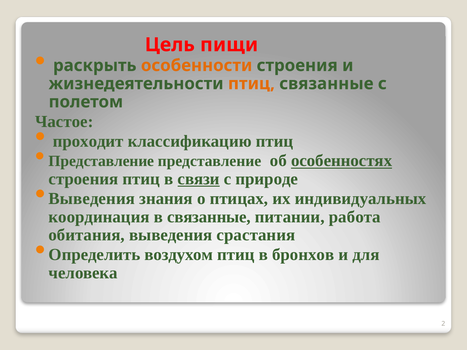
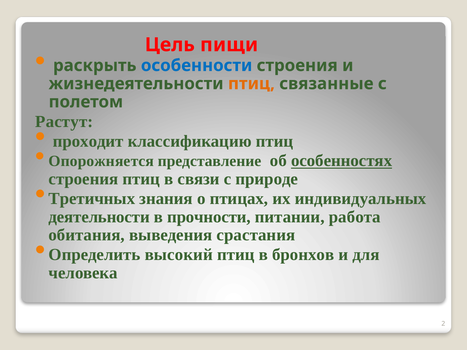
особенности colour: orange -> blue (197, 66)
Частое: Частое -> Растут (64, 122)
Представление: Представление -> Опорожняется (101, 161)
связи underline: present -> none (199, 179)
Выведения: Выведения -> Третичных (92, 199)
координация: координация -> деятельности (99, 217)
в связанные: связанные -> прочности (209, 217)
воздухом: воздухом -> высокий (179, 255)
